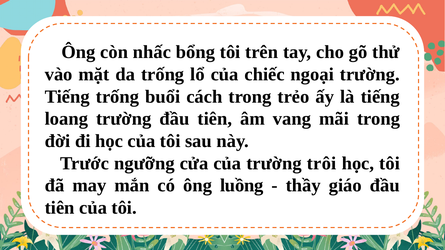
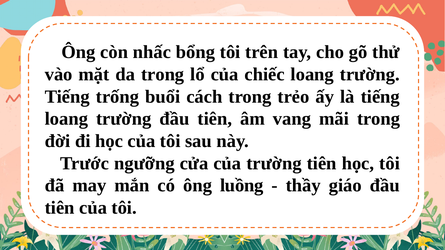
da trống: trống -> trong (163, 74)
chiếc ngoại: ngoại -> loang (312, 74)
trường trôi: trôi -> tiên (322, 163)
